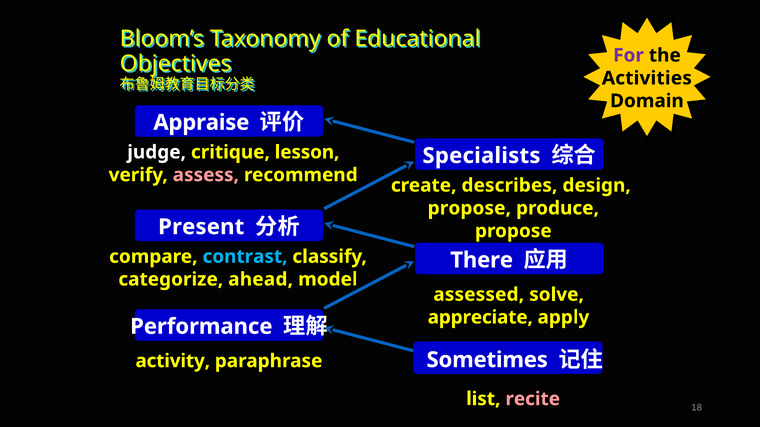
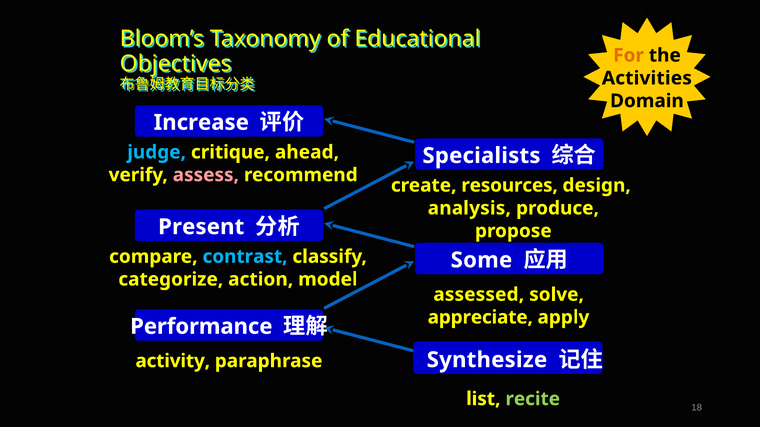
For colour: purple -> orange (629, 55)
Appraise: Appraise -> Increase (201, 123)
judge colour: white -> light blue (157, 152)
lesson: lesson -> ahead (307, 152)
describes: describes -> resources (510, 186)
propose: propose -> analysis (469, 208)
There: There -> Some (481, 260)
ahead: ahead -> action (261, 280)
Sometimes: Sometimes -> Synthesize (487, 360)
recite colour: pink -> light green (533, 399)
